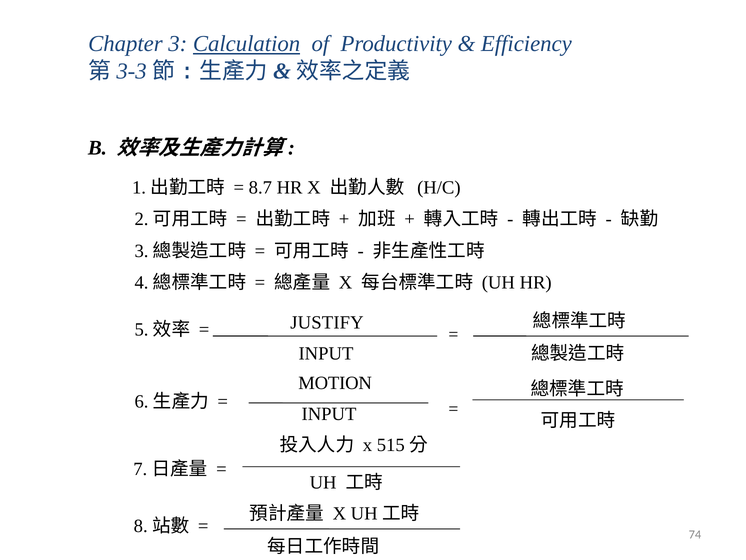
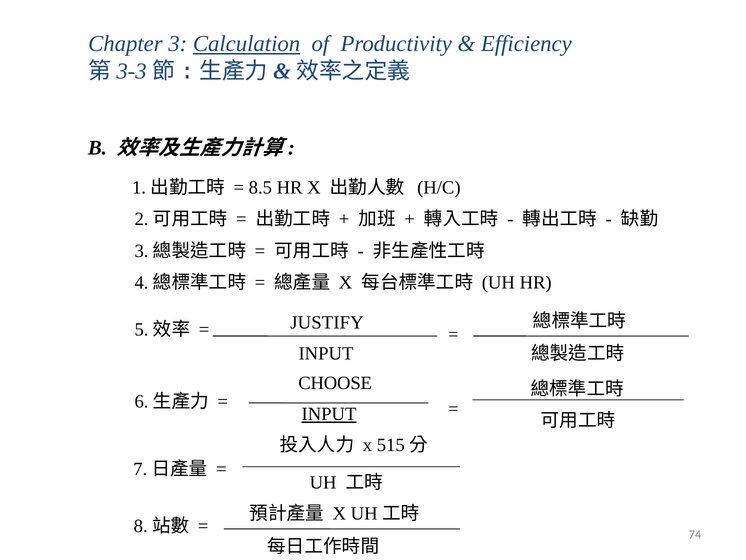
8.7: 8.7 -> 8.5 (260, 187)
MOTION: MOTION -> CHOOSE (335, 383)
INPUT underline: none -> present (329, 414)
